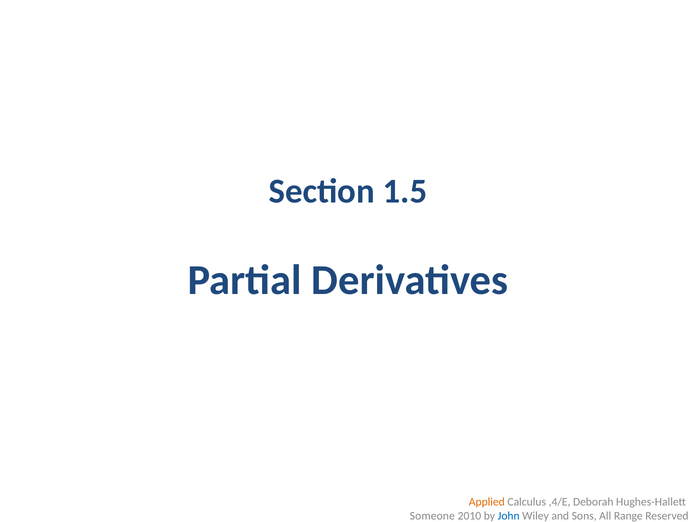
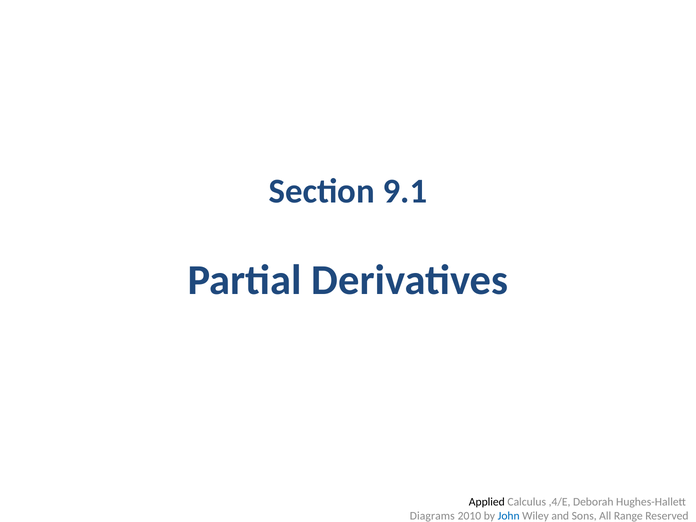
1.5: 1.5 -> 9.1 (405, 191)
Applied colour: orange -> black (487, 502)
Someone: Someone -> Diagrams (432, 516)
